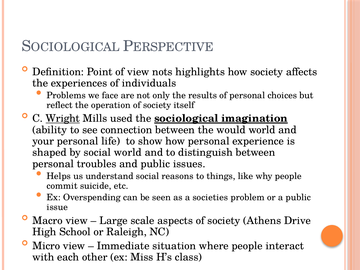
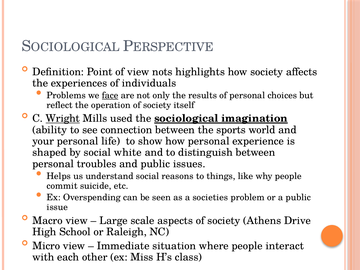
face underline: none -> present (110, 95)
would: would -> sports (231, 130)
social world: world -> white (128, 153)
